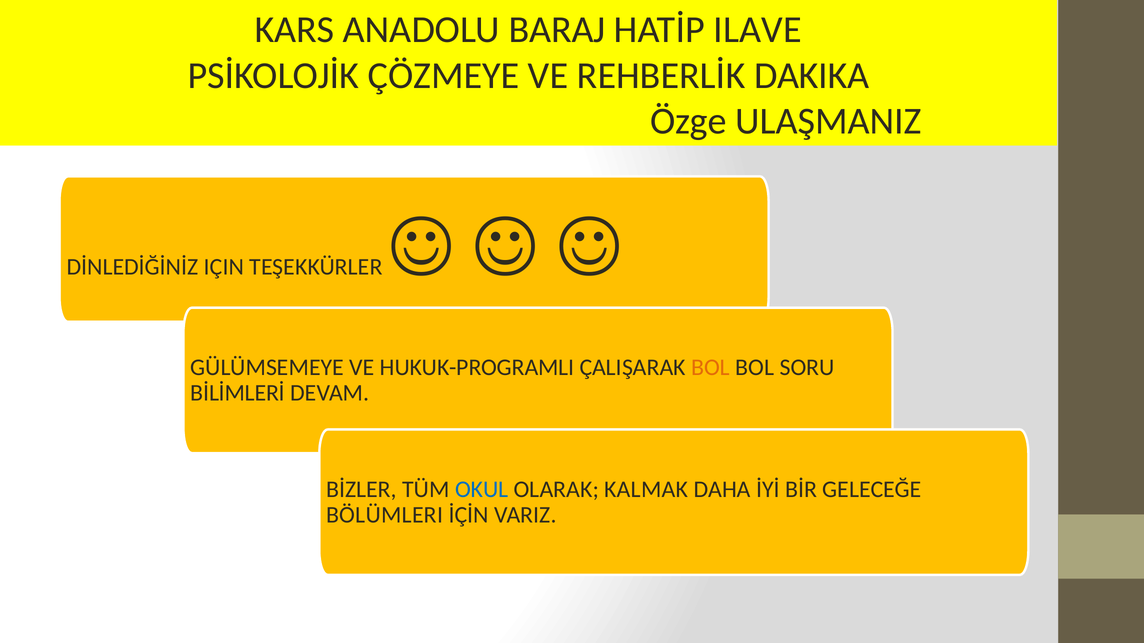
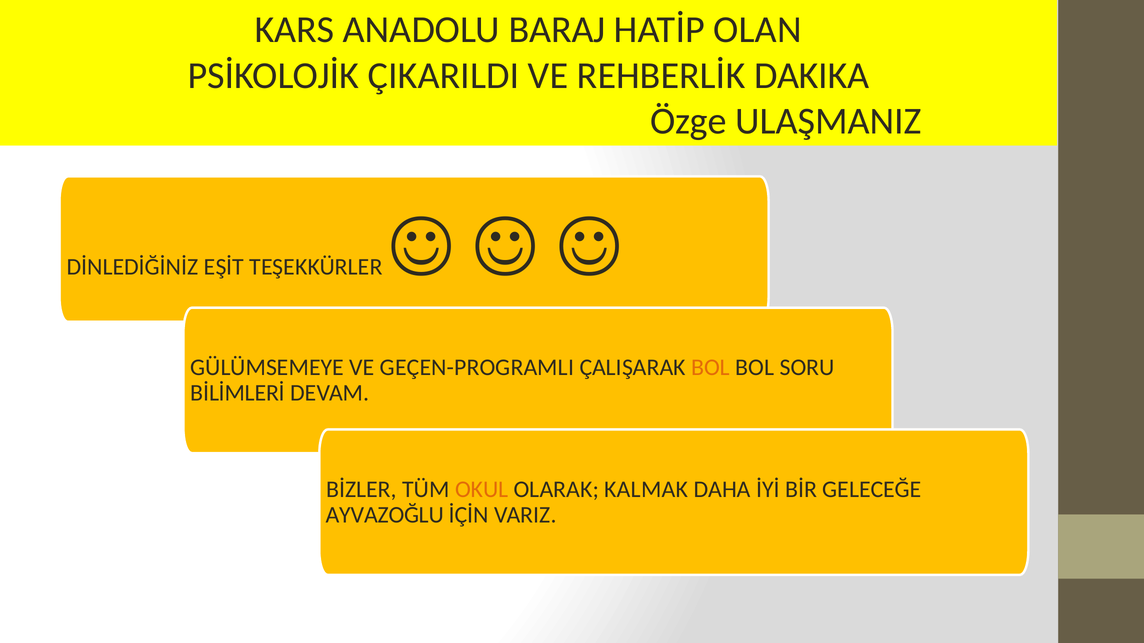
ILAVE: ILAVE -> OLAN (758, 30)
ÇÖZMEYE: ÇÖZMEYE -> ÇIKARILDI (443, 76)
IÇIN: IÇIN -> EŞİT (224, 267)
HUKUK-PROGRAMLI: HUKUK-PROGRAMLI -> GEÇEN-PROGRAMLI (477, 368)
OKUL colour: blue -> orange (482, 490)
BÖLÜMLERI: BÖLÜMLERI -> AYVAZOĞLU (385, 515)
